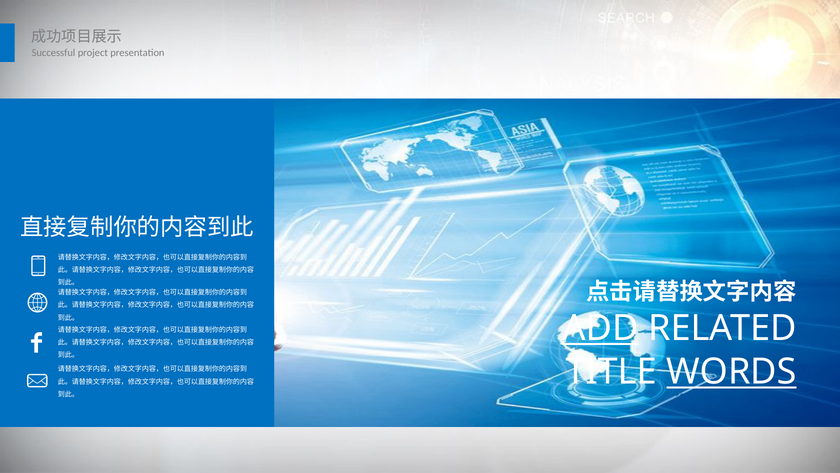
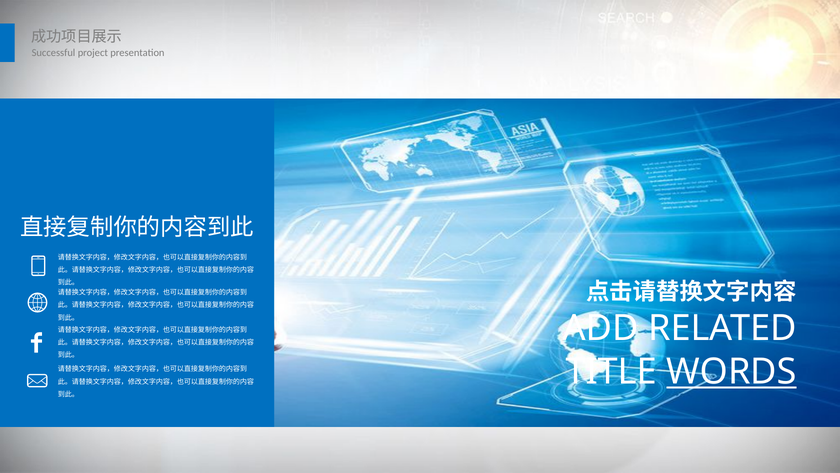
ADD underline: present -> none (601, 328)
